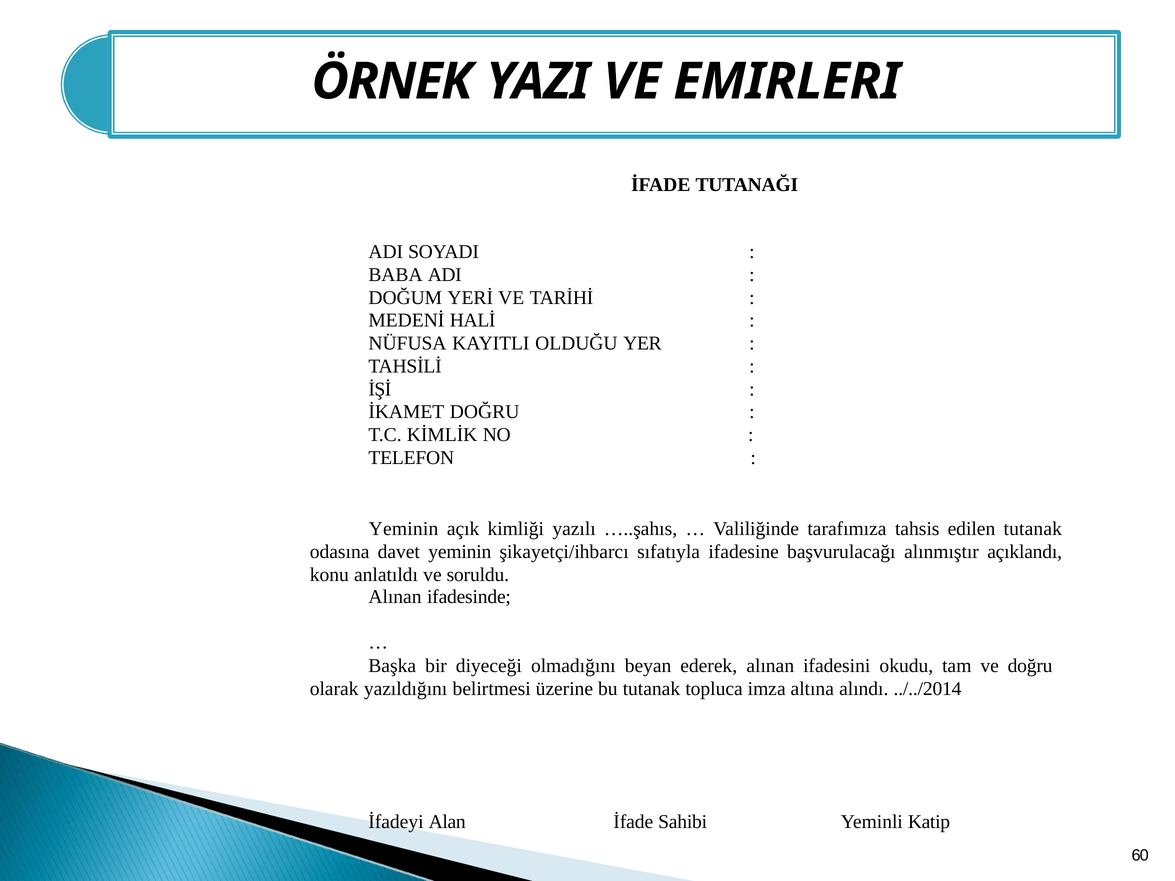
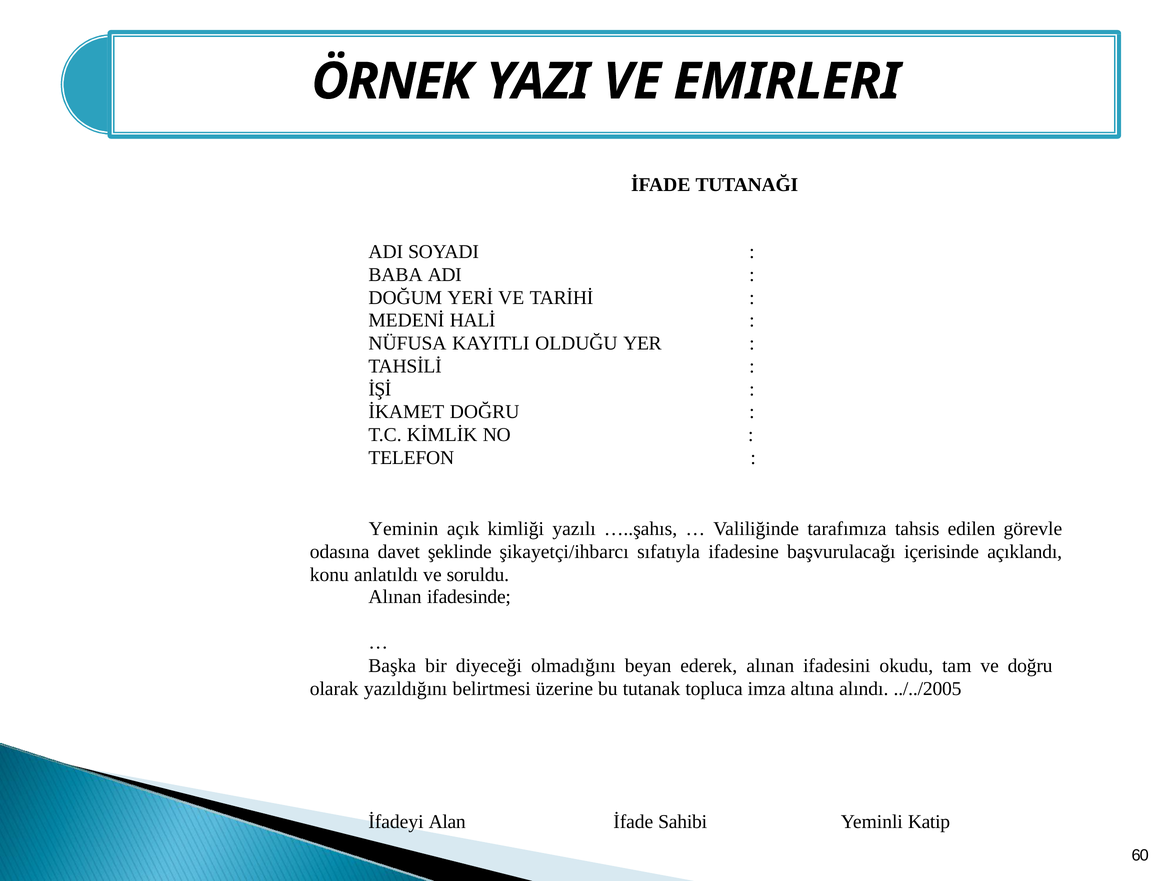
edilen tutanak: tutanak -> görevle (1033, 529)
davet yeminin: yeminin -> şeklinde (460, 552)
alınmıştır: alınmıştır -> içerisinde (942, 552)
../../2014: ../../2014 -> ../../2005 (928, 689)
